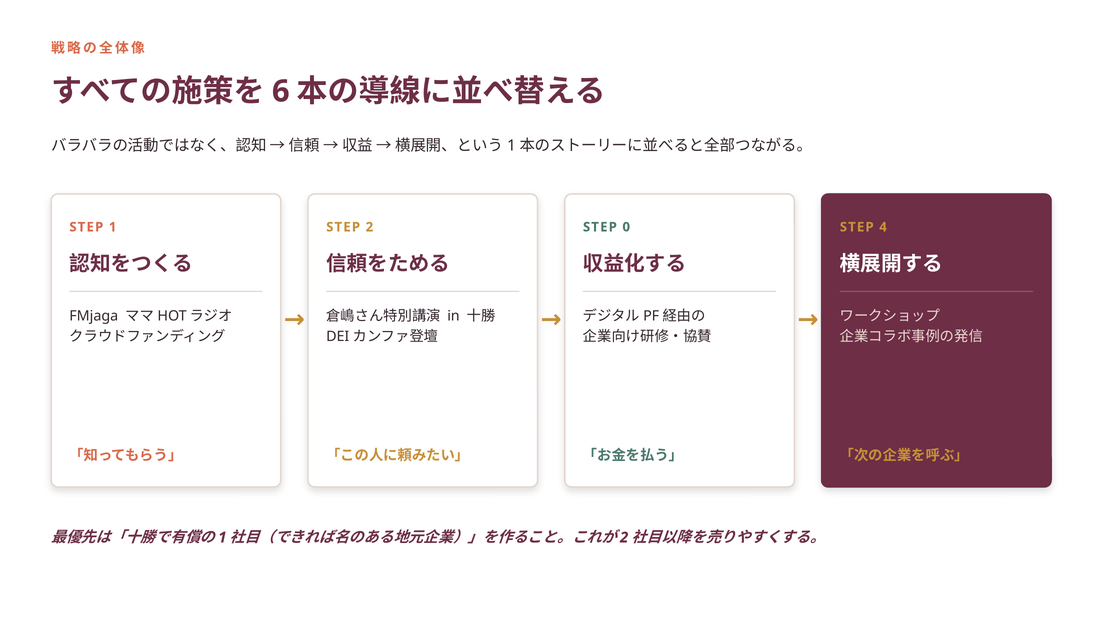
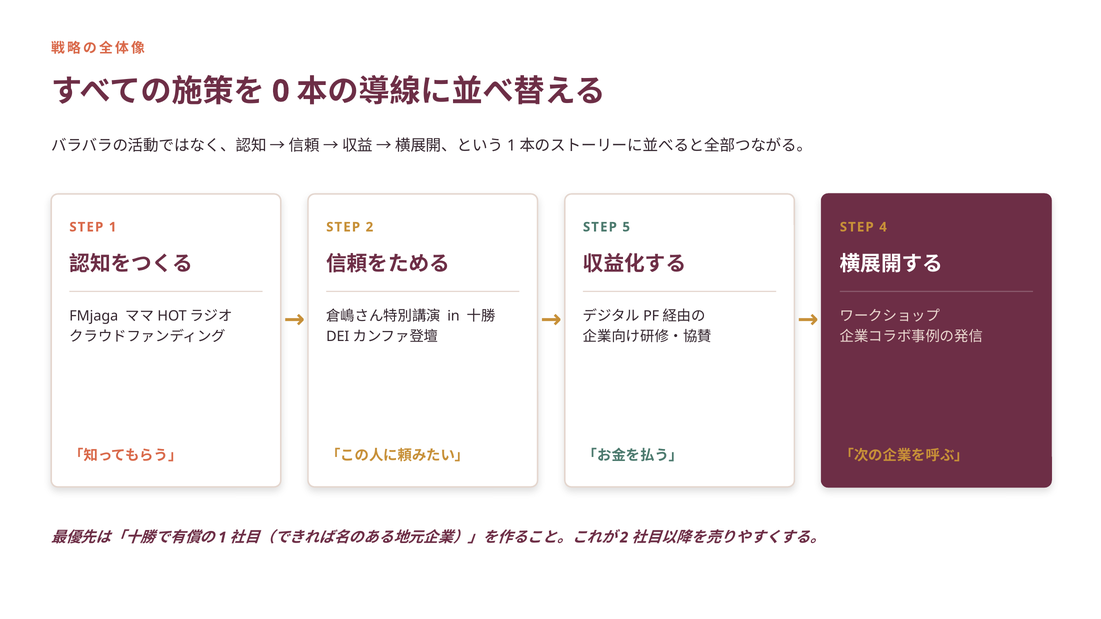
6: 6 -> 0 (281, 91)
0: 0 -> 5 (626, 227)
